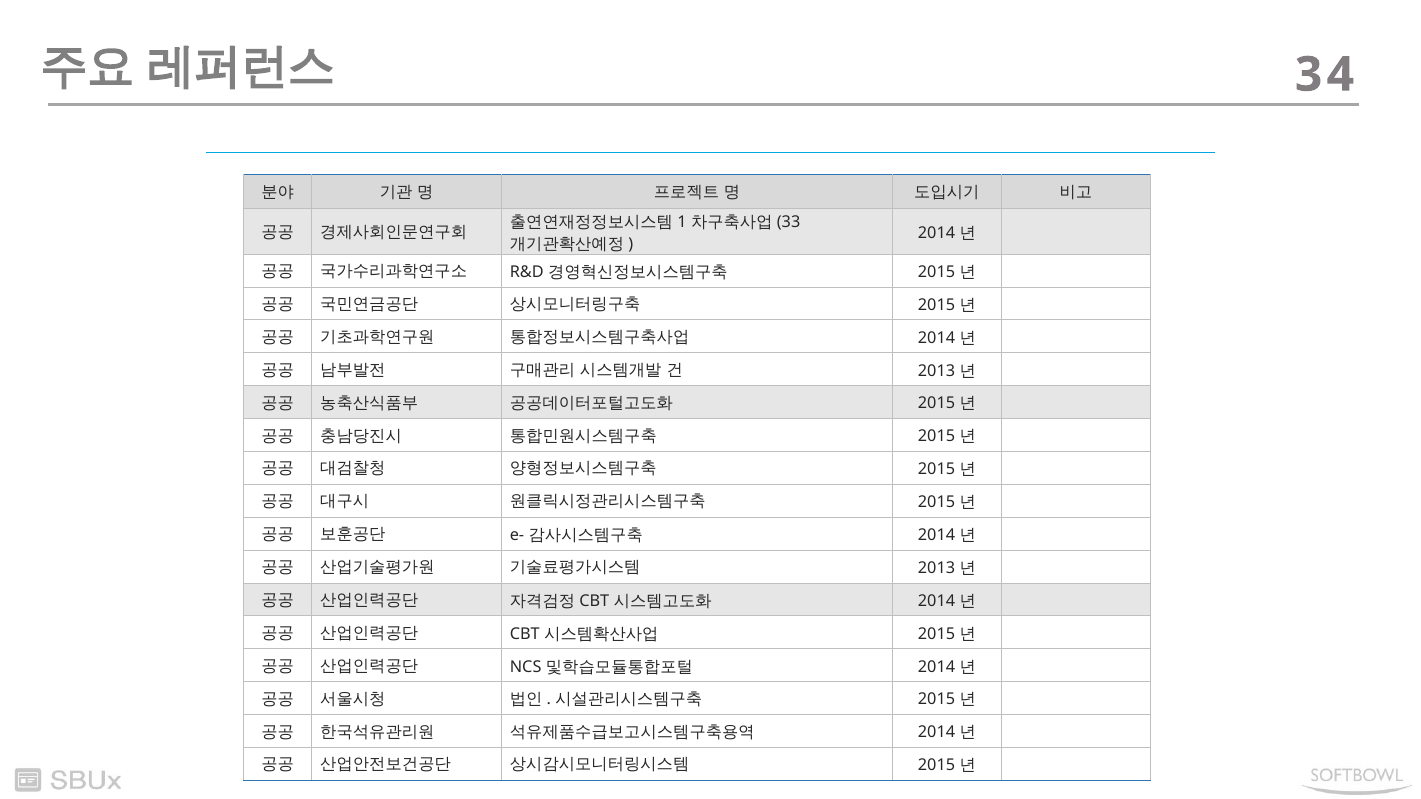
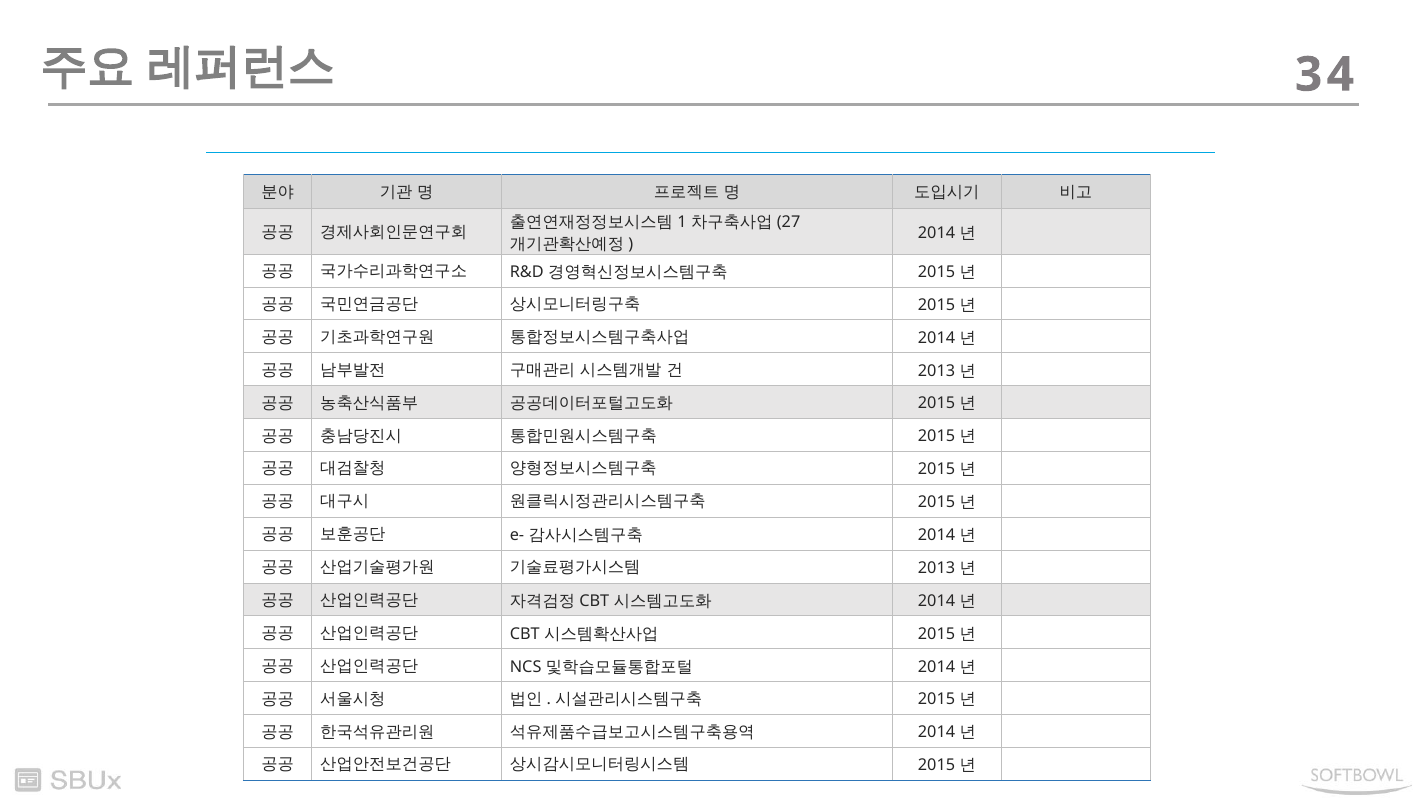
33: 33 -> 27 (789, 222)
